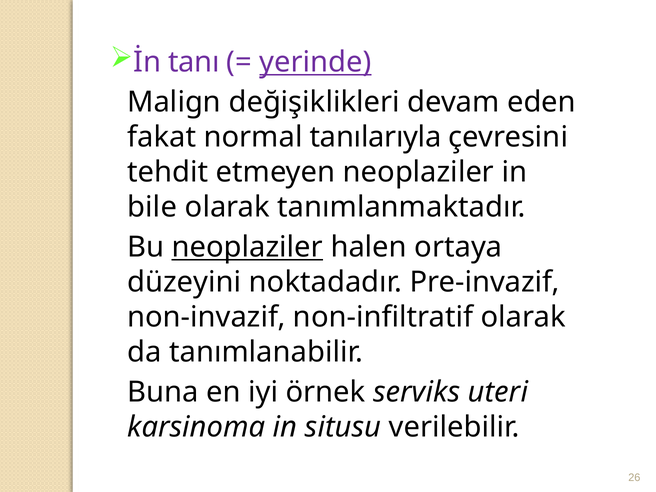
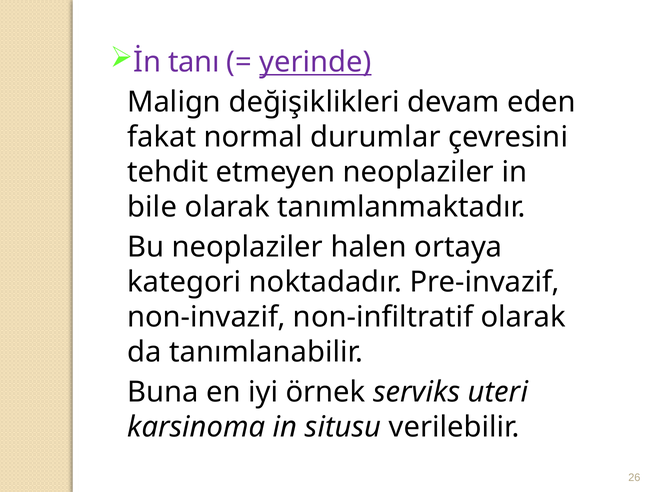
tanılarıyla: tanılarıyla -> durumlar (375, 137)
neoplaziler underline: present -> none (247, 247)
düzeyini: düzeyini -> kategori (184, 282)
